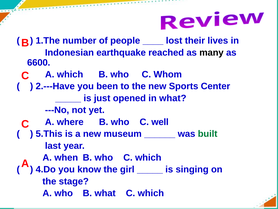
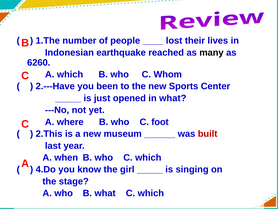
6600: 6600 -> 6260 (39, 62)
well: well -> foot (160, 122)
5.This: 5.This -> 2.This (49, 134)
built colour: green -> red (208, 134)
